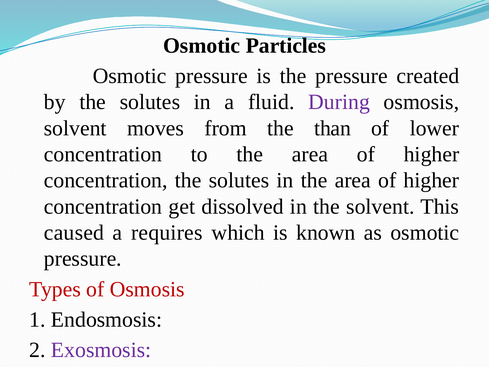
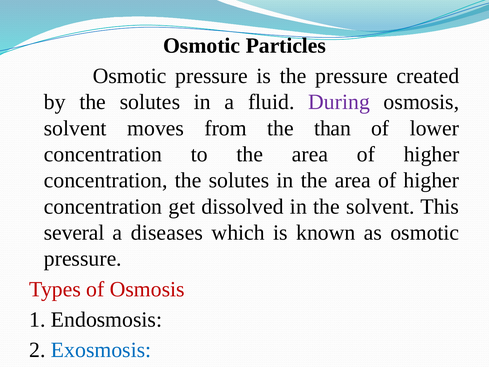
caused: caused -> several (74, 232)
requires: requires -> diseases (167, 232)
Exosmosis colour: purple -> blue (101, 350)
